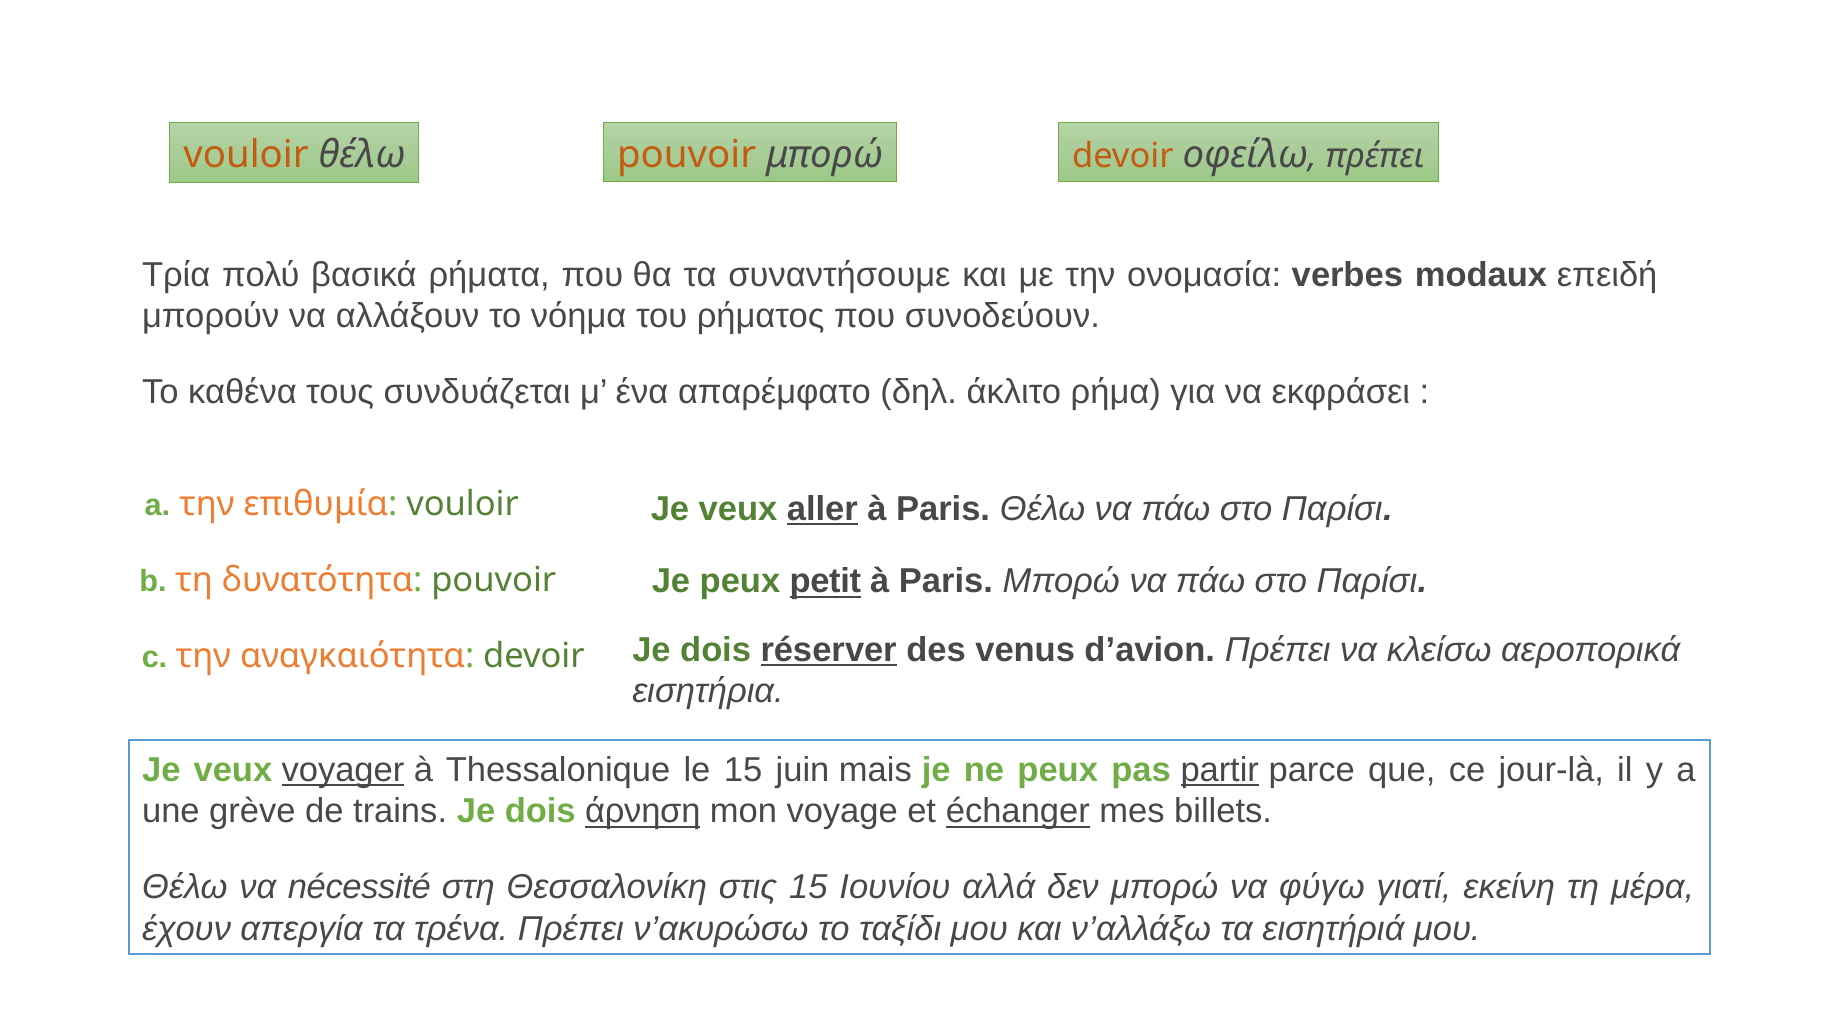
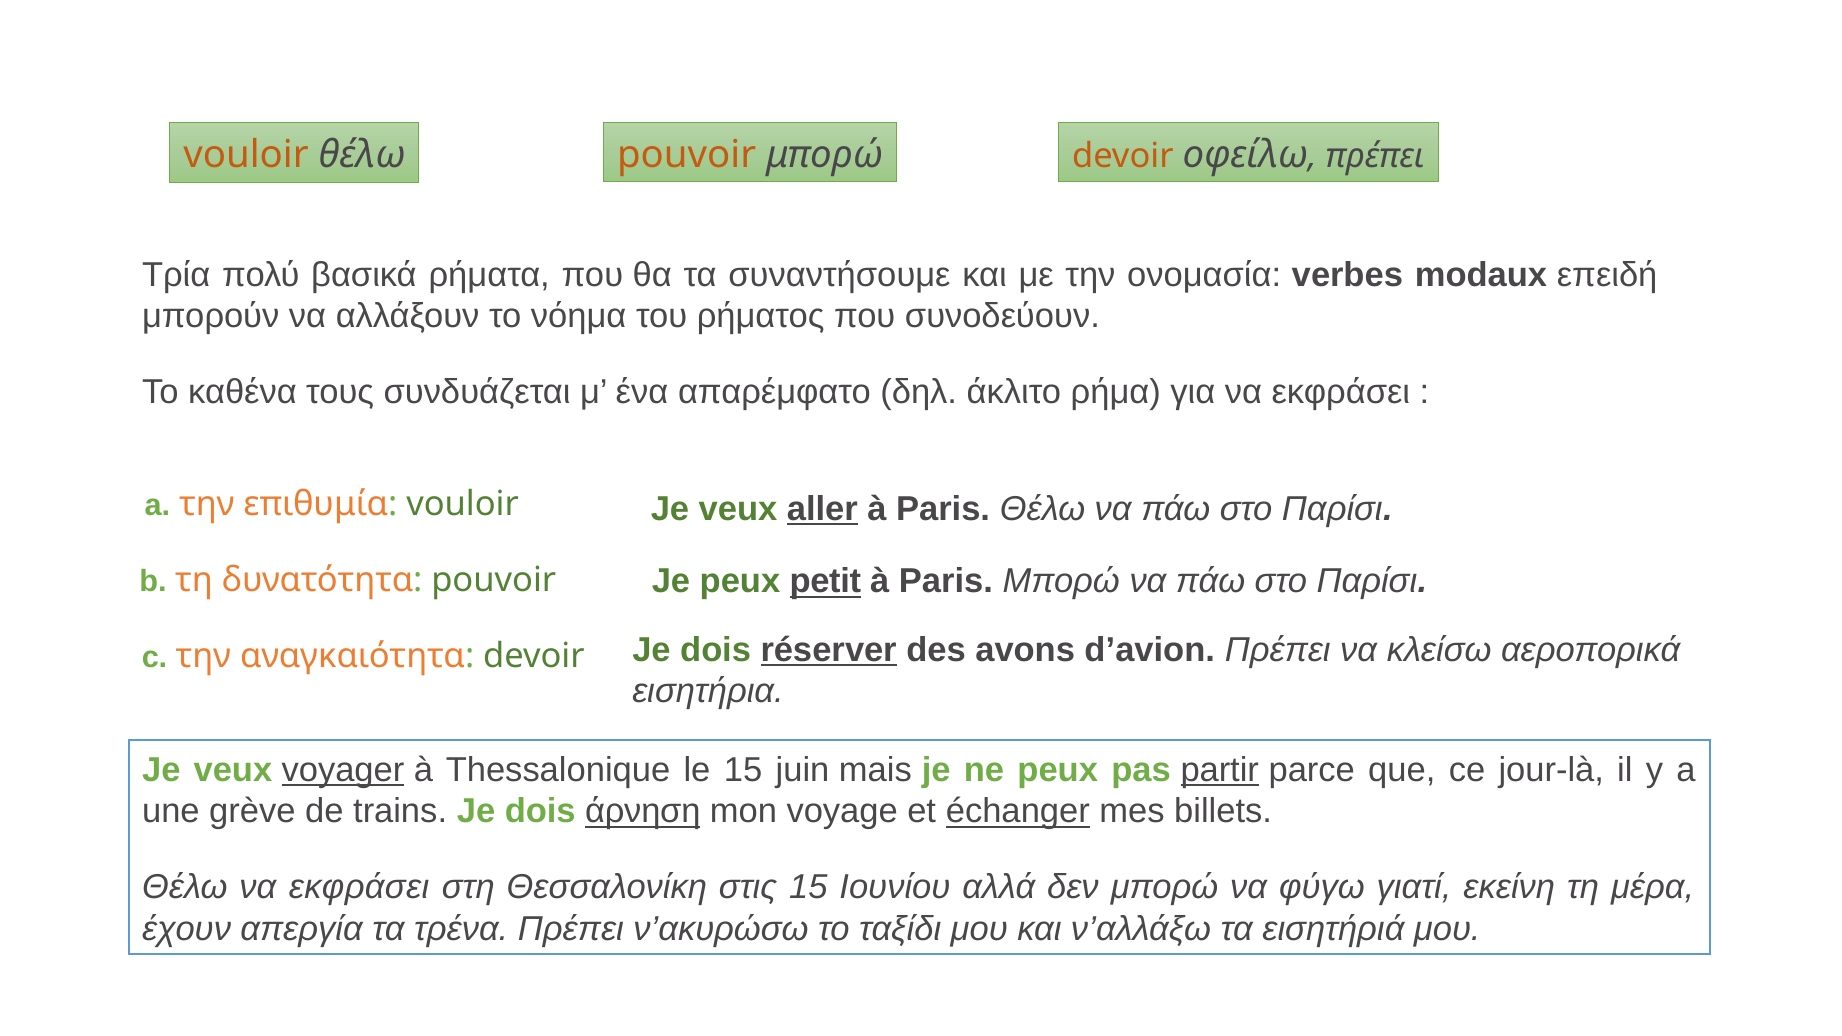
venus: venus -> avons (1025, 650)
Θέλω να nécessité: nécessité -> εκφράσει (359, 888)
